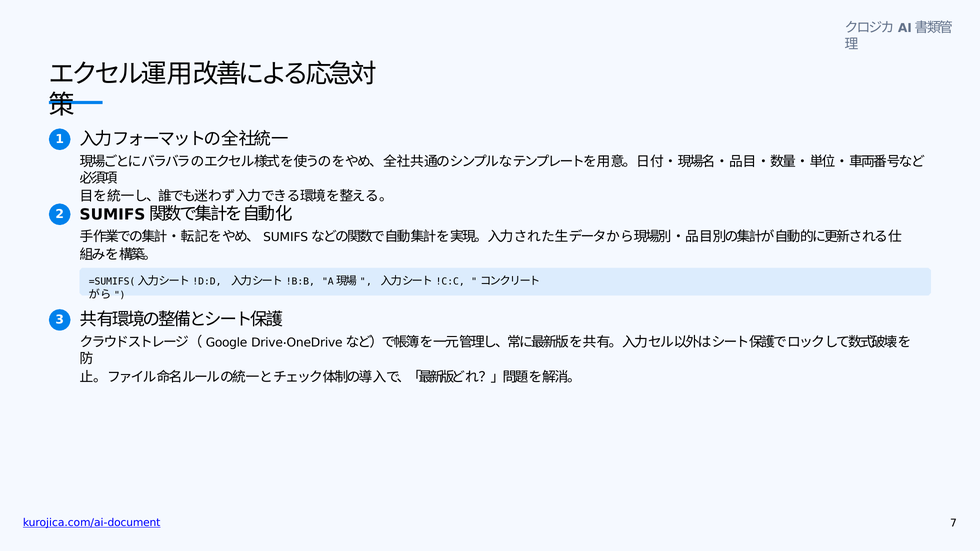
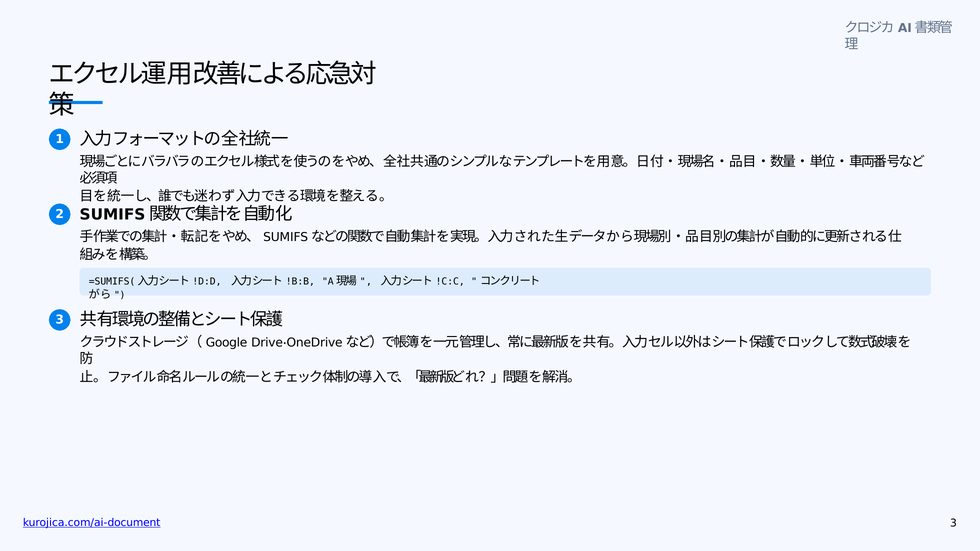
kurojica.com/ai-document 7: 7 -> 3 (953, 523)
